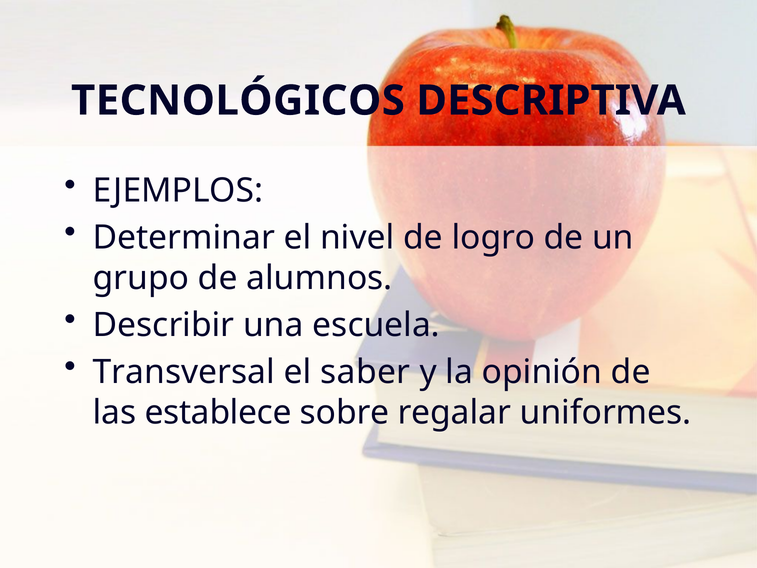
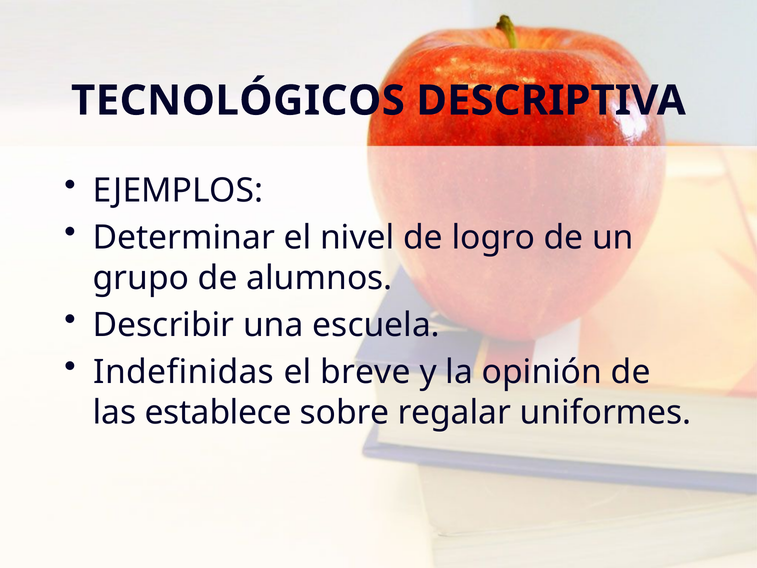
Transversal: Transversal -> Indefinidas (184, 372)
saber: saber -> breve (365, 372)
